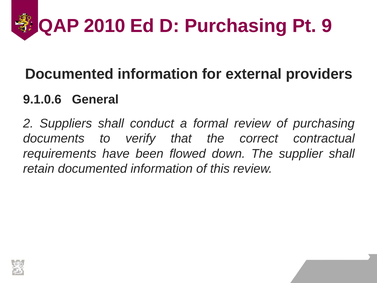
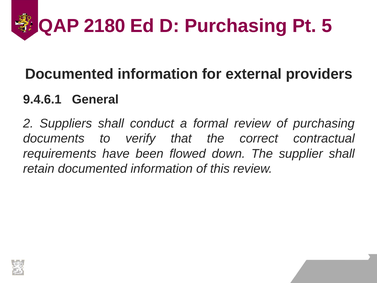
2010: 2010 -> 2180 (105, 26)
9: 9 -> 5 (327, 26)
9.1.0.6: 9.1.0.6 -> 9.4.6.1 (42, 99)
